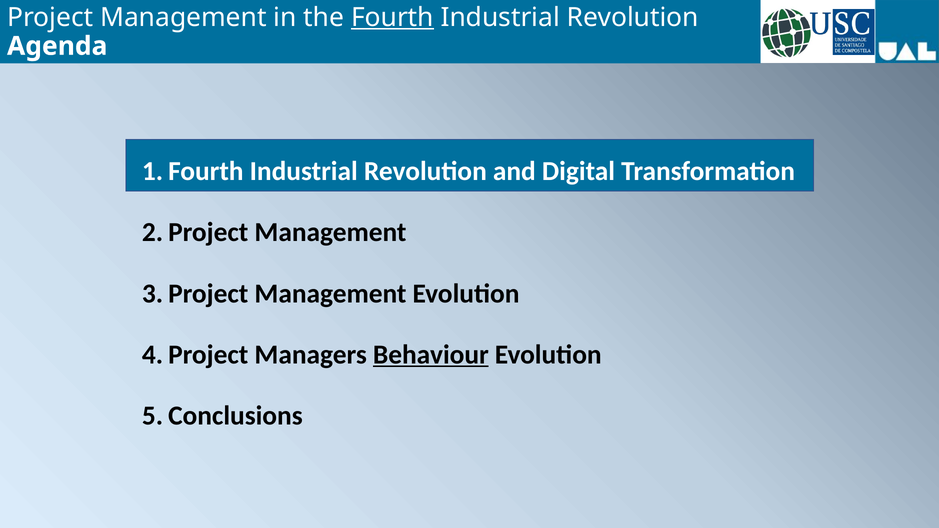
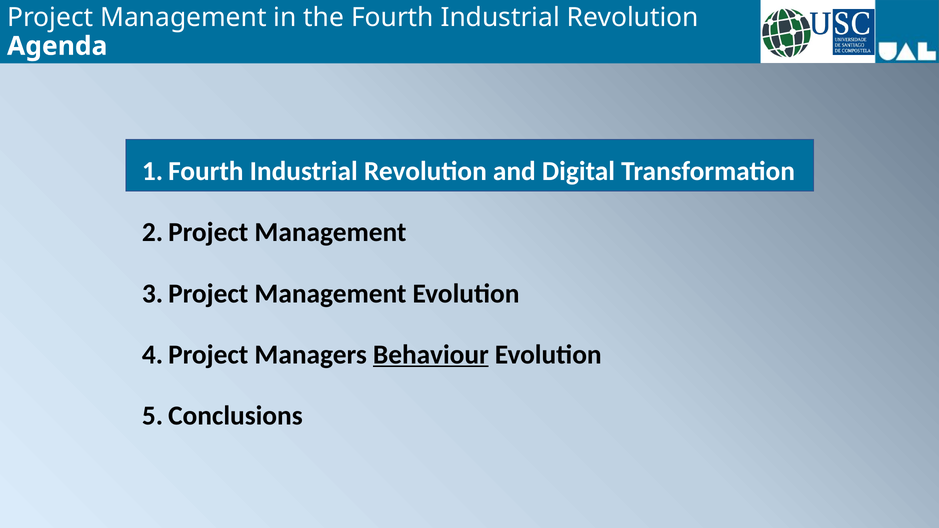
Fourth underline: present -> none (392, 18)
